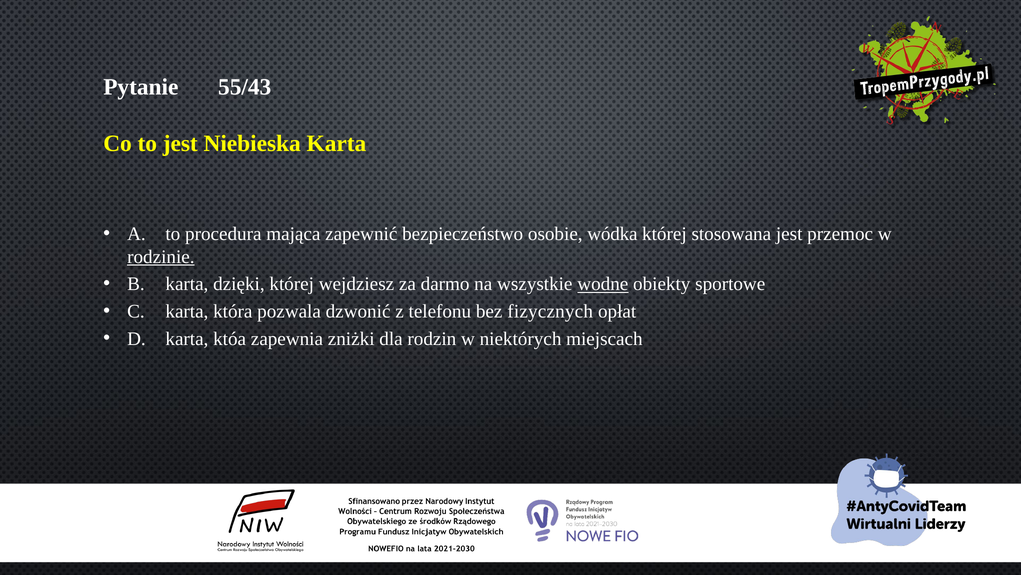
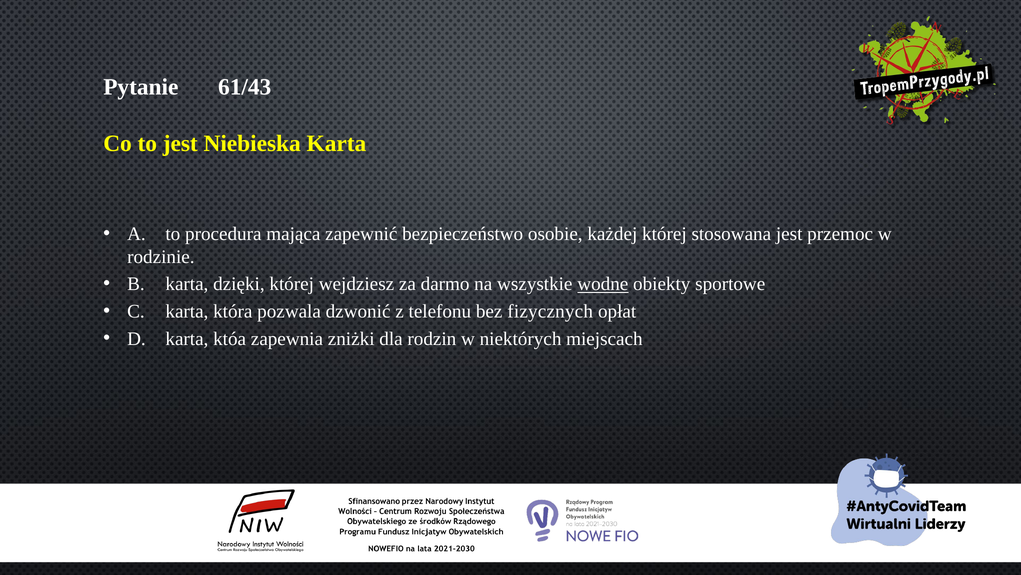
55/43: 55/43 -> 61/43 (245, 87)
wódka: wódka -> każdej (612, 234)
rodzinie underline: present -> none (161, 257)
